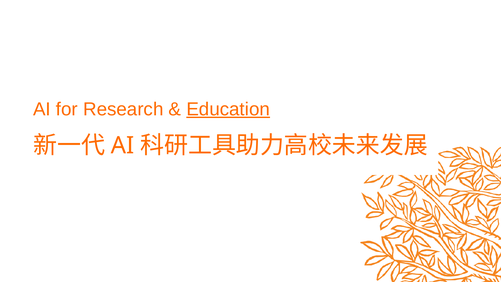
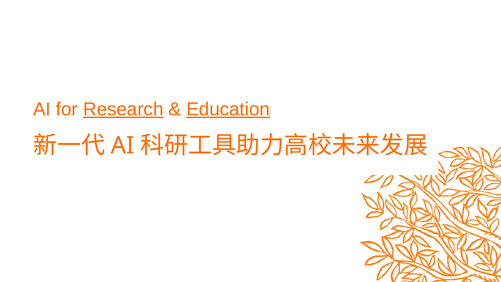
Research underline: none -> present (123, 109)
